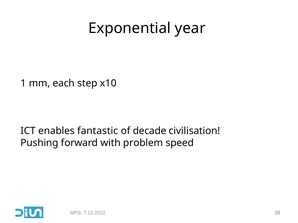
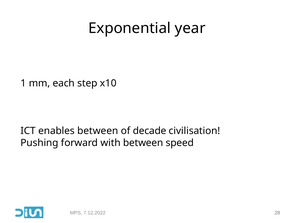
enables fantastic: fantastic -> between (98, 131)
with problem: problem -> between (143, 143)
